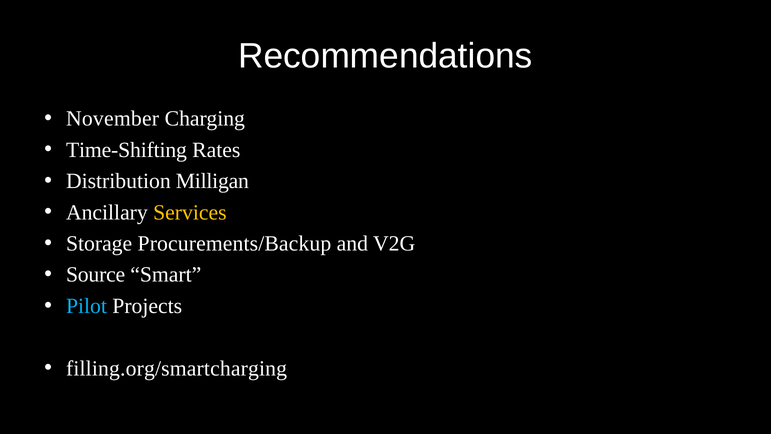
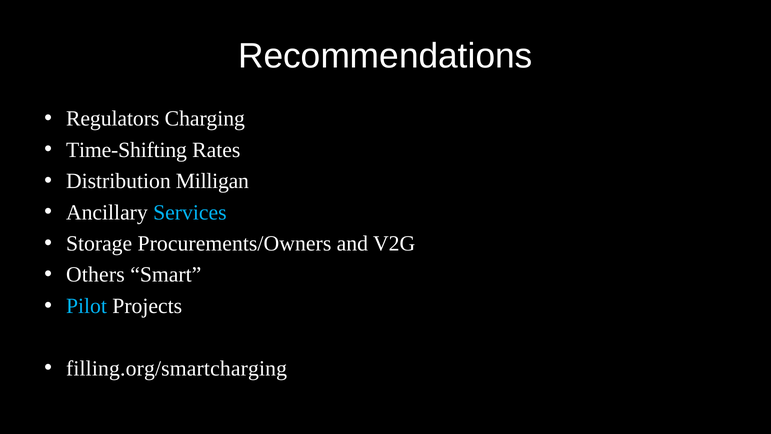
November: November -> Regulators (113, 119)
Services colour: yellow -> light blue (190, 212)
Procurements/Backup: Procurements/Backup -> Procurements/Owners (234, 243)
Source: Source -> Others (95, 275)
